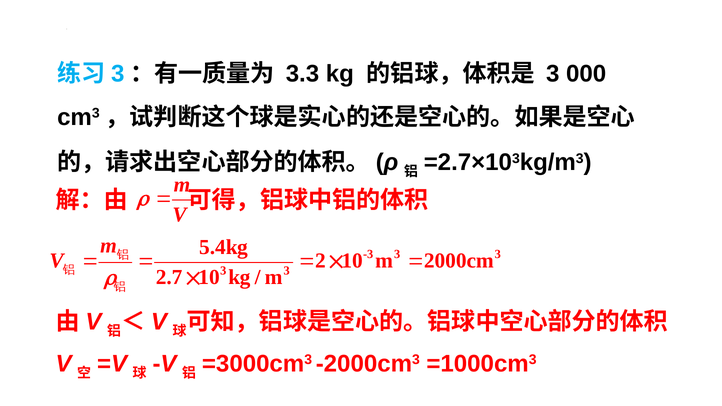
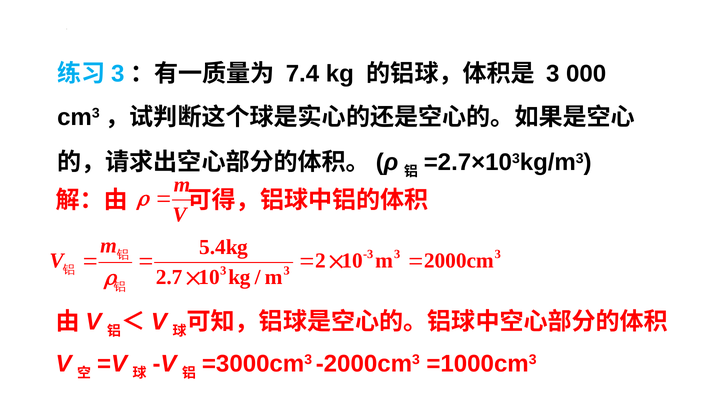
3.3: 3.3 -> 7.4 (302, 74)
